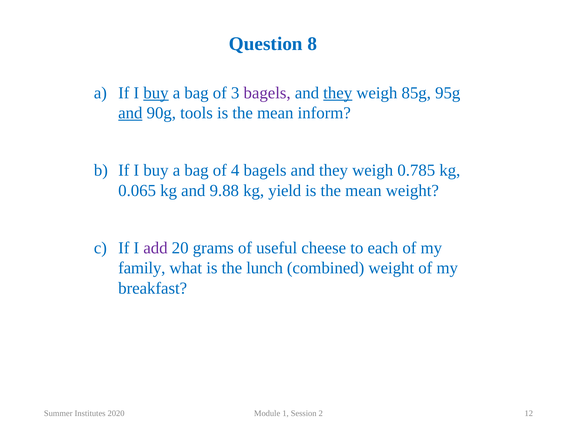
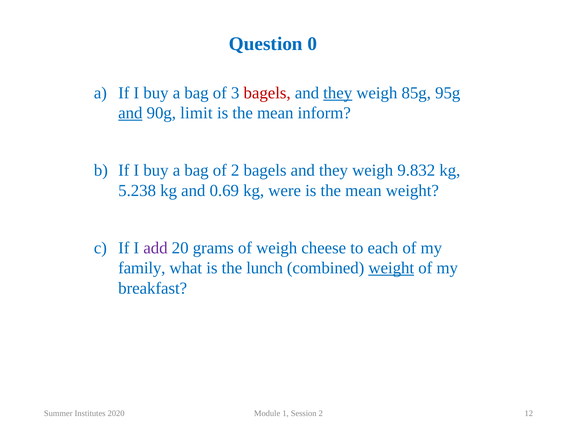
8: 8 -> 0 (312, 44)
buy underline: present -> none (156, 93)
bagels colour: purple -> red (267, 93)
tools: tools -> limit (196, 113)
of 4: 4 -> 2 (235, 170)
0.785: 0.785 -> 9.832 (416, 170)
0.065: 0.065 -> 5.238 (137, 190)
9.88: 9.88 -> 0.69 (224, 190)
yield: yield -> were (285, 190)
of useful: useful -> weigh (277, 248)
weight underline: none -> present (391, 268)
